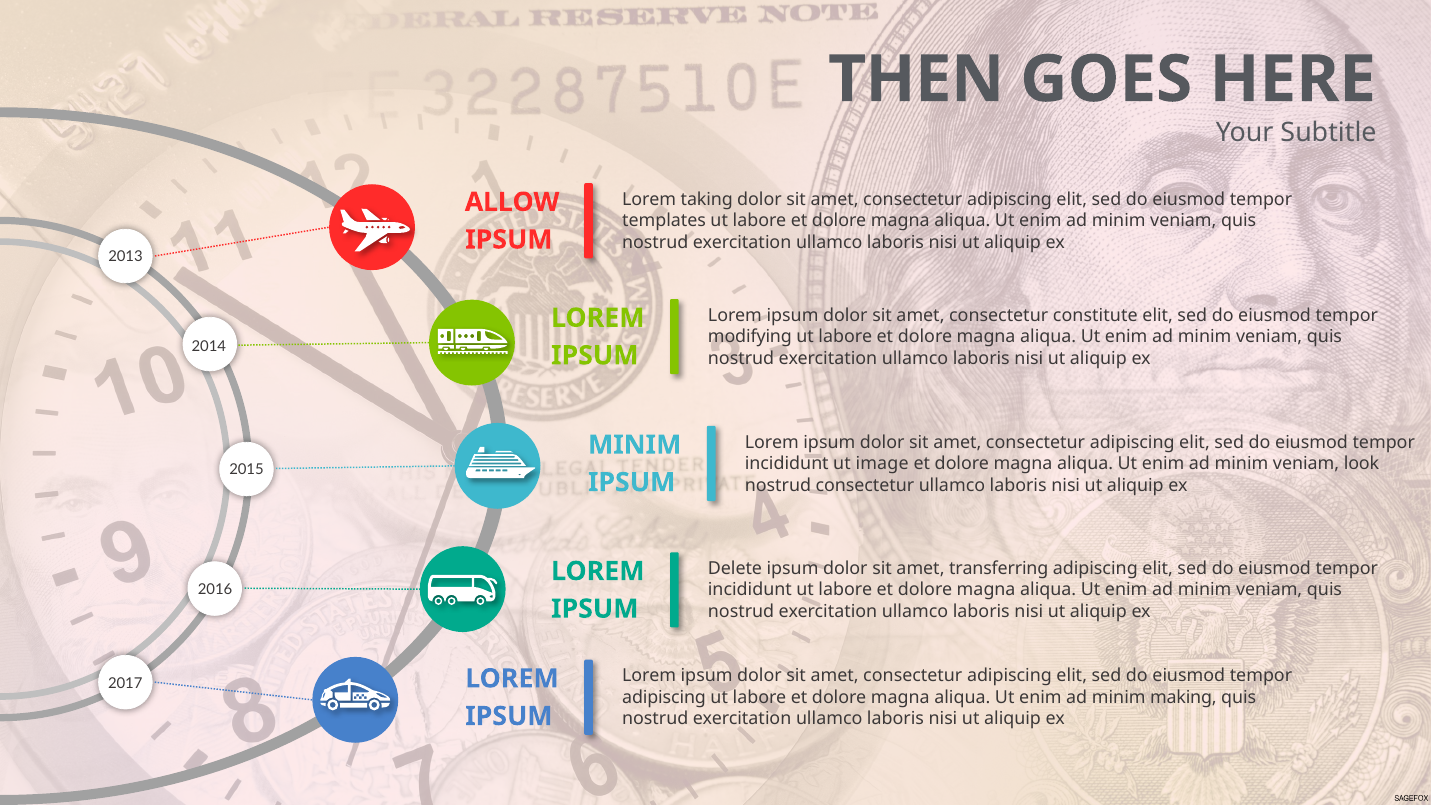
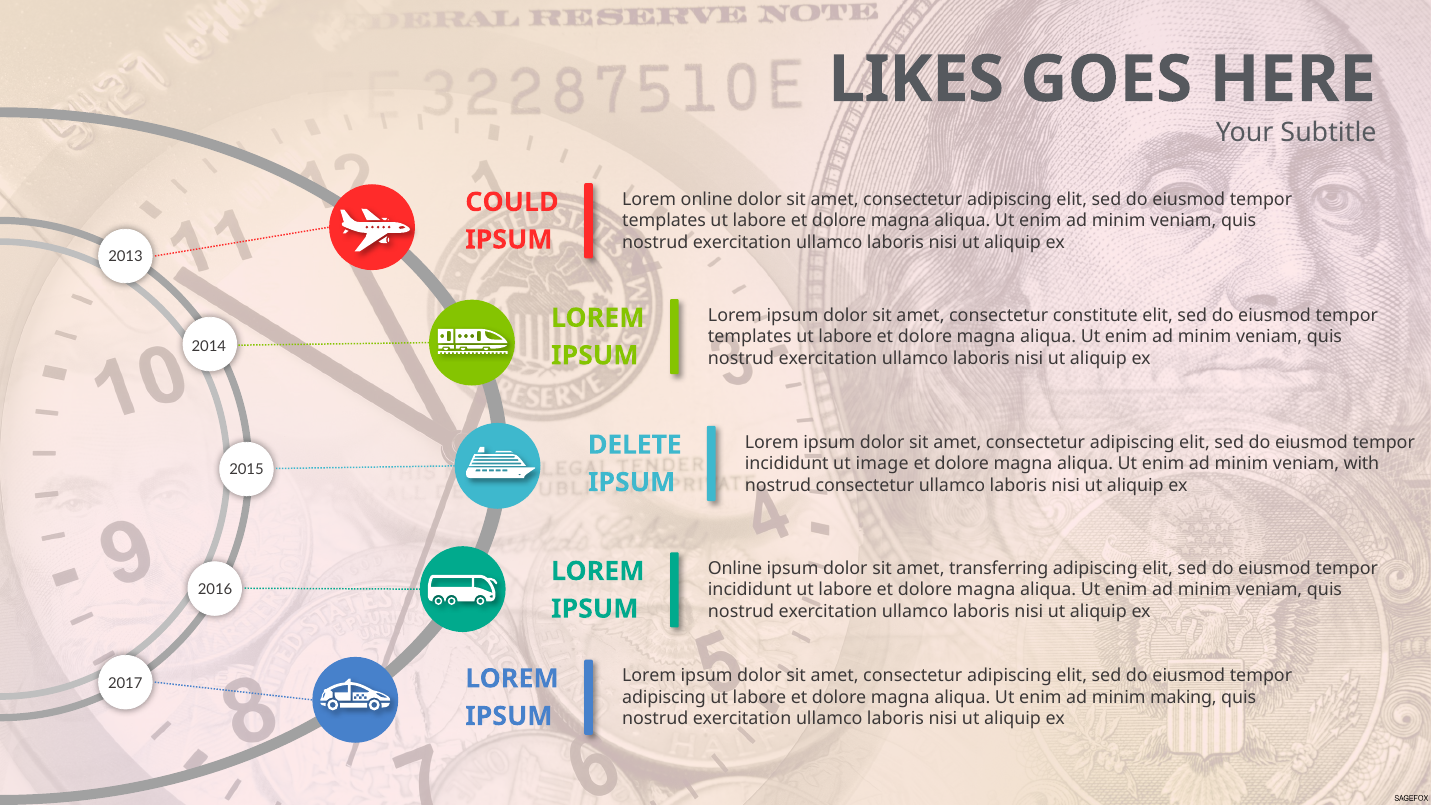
THEN: THEN -> LIKES (916, 79)
Lorem taking: taking -> online (707, 199)
ALLOW: ALLOW -> COULD (512, 202)
modifying: modifying -> templates (750, 337)
MINIM: MINIM -> DELETE (635, 445)
look: look -> with (1361, 464)
Delete: Delete -> Online (735, 569)
